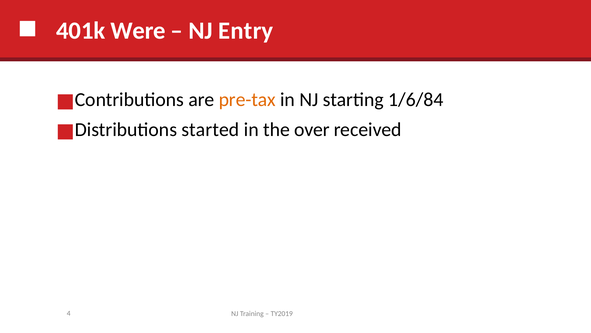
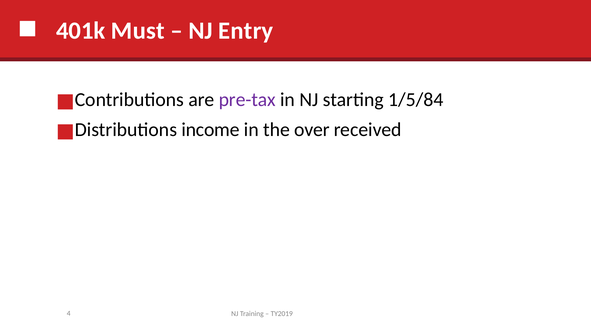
Were: Were -> Must (138, 31)
pre-tax colour: orange -> purple (247, 99)
1/6/84: 1/6/84 -> 1/5/84 (416, 99)
started: started -> income (211, 129)
